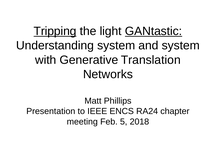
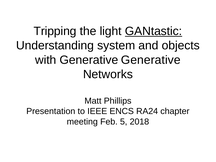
Tripping underline: present -> none (55, 31)
and system: system -> objects (181, 46)
Generative Translation: Translation -> Generative (151, 60)
